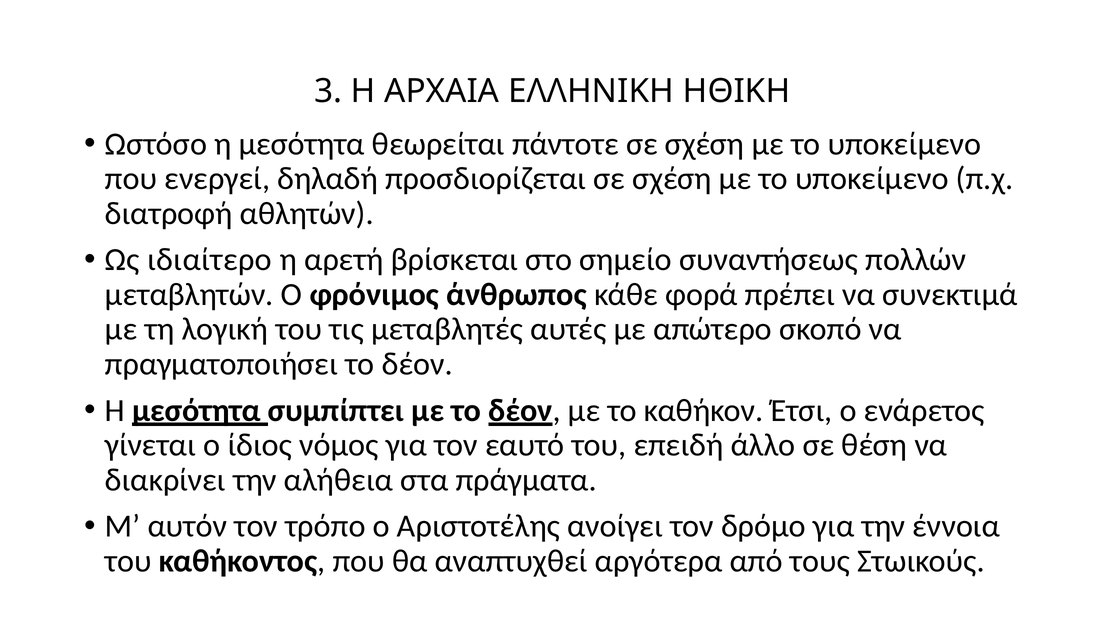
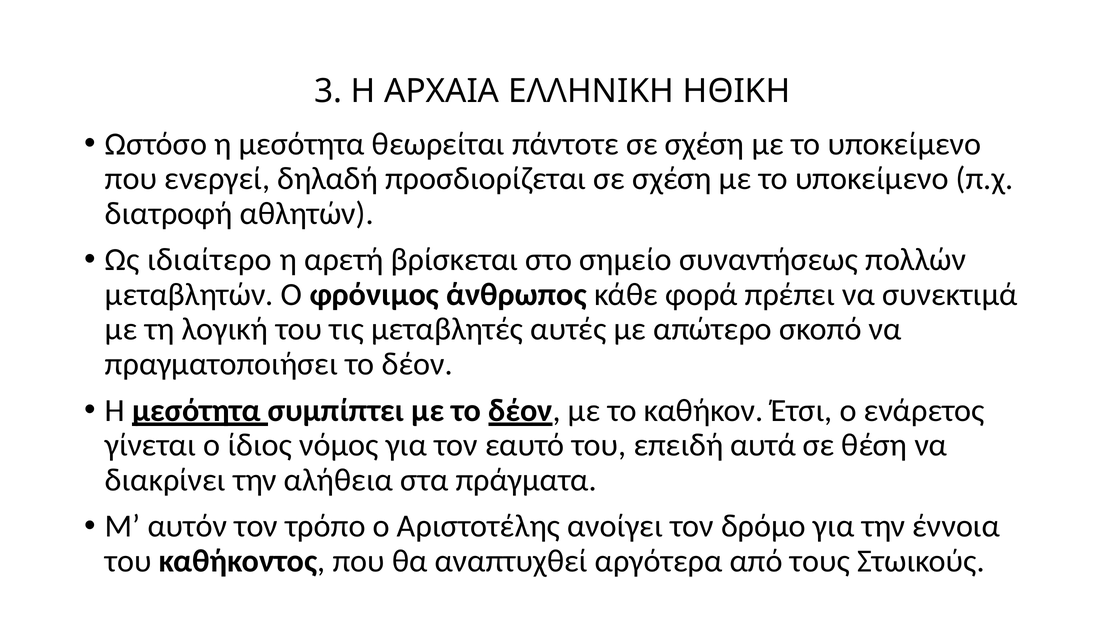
άλλο: άλλο -> αυτά (763, 445)
